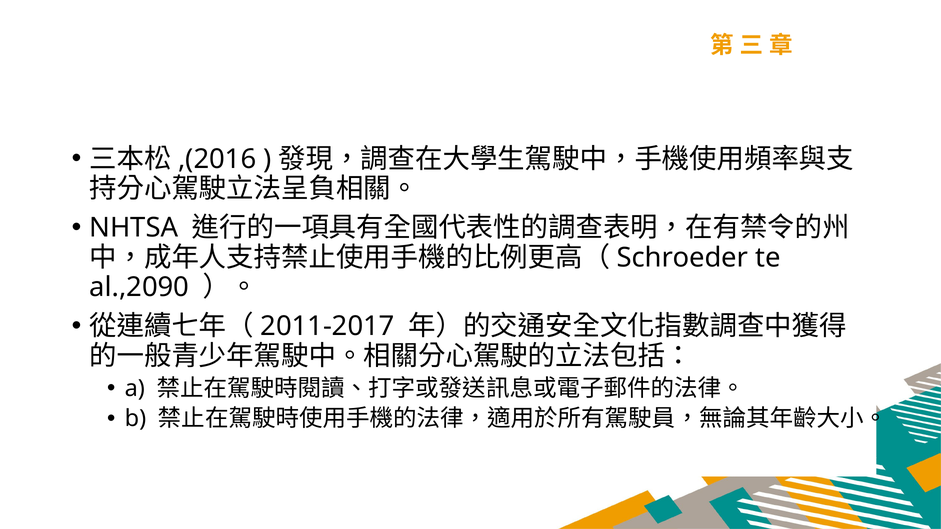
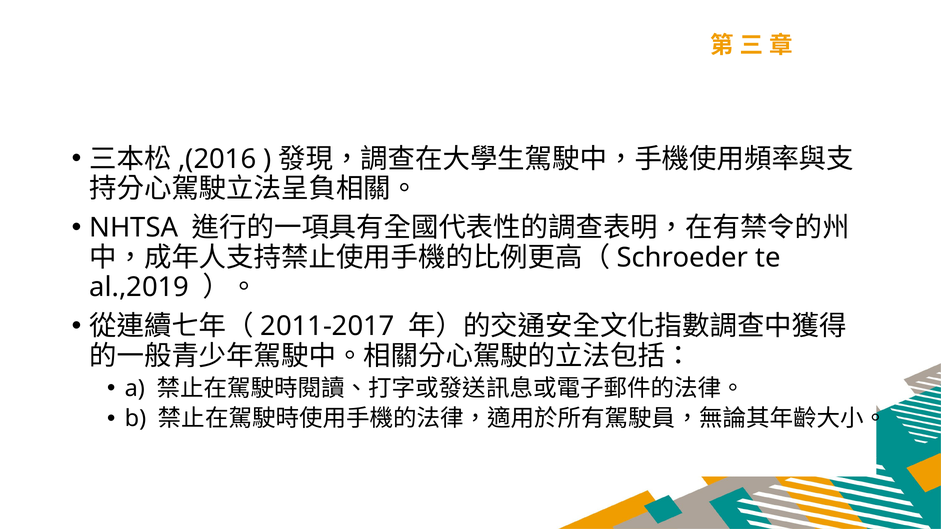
al.,2090: al.,2090 -> al.,2019 (139, 287)
